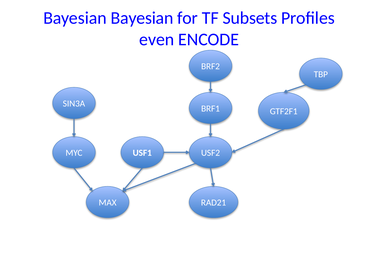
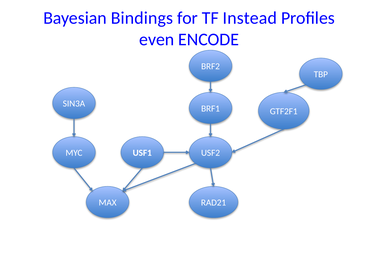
Bayesian Bayesian: Bayesian -> Bindings (142, 18)
Subsets: Subsets -> Instead (250, 18)
